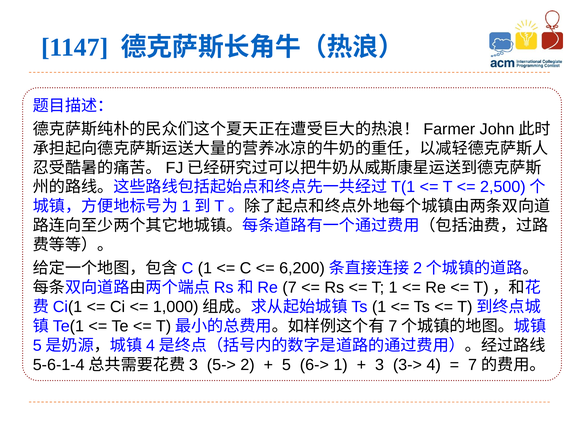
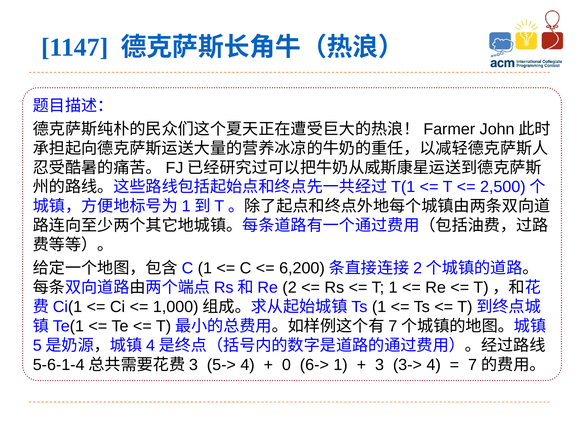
7: 7 -> 2 (290, 288)
5-> 2: 2 -> 4 (248, 365)
5: 5 -> 0 (286, 365)
